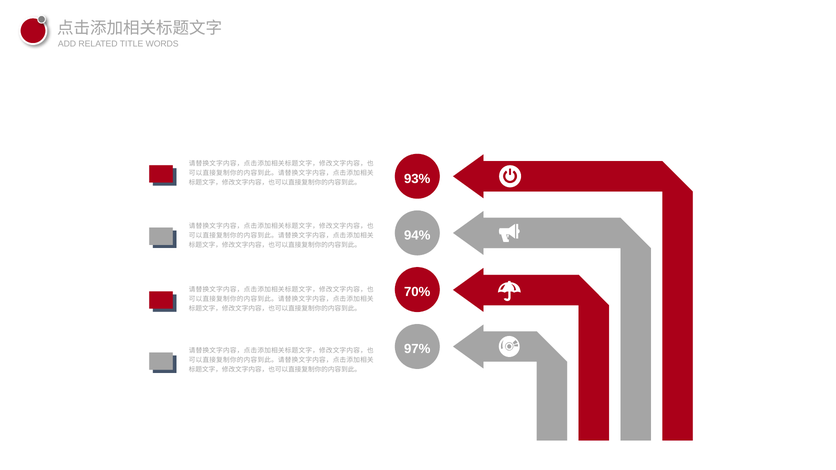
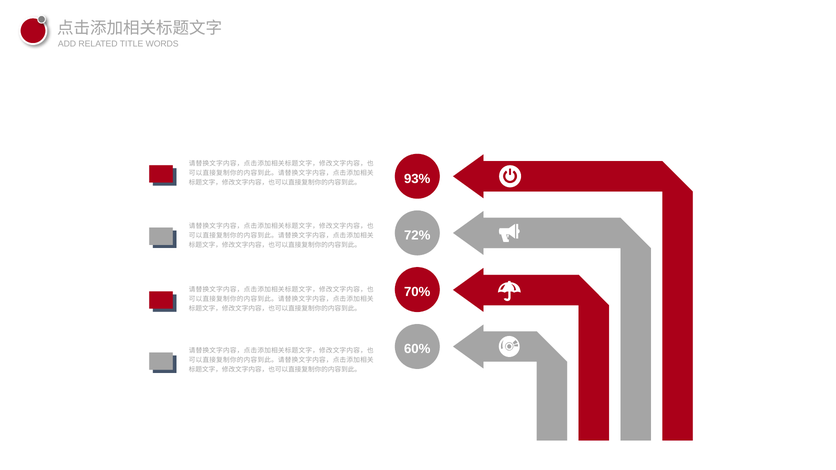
94%: 94% -> 72% (417, 235)
97%: 97% -> 60% (417, 349)
